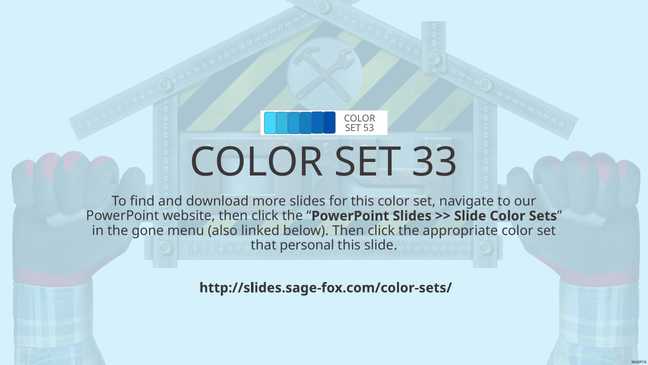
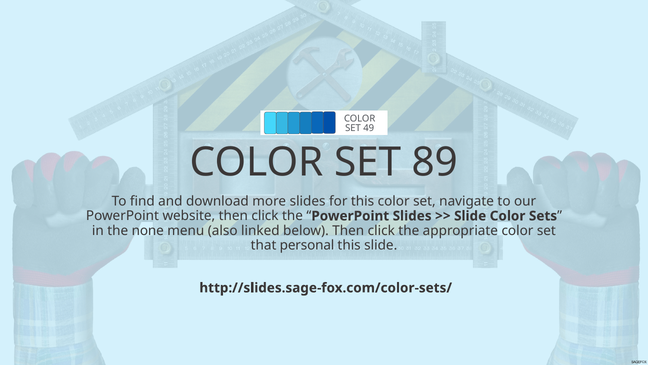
53: 53 -> 49 (369, 128)
33: 33 -> 89 (435, 162)
gone: gone -> none (148, 230)
